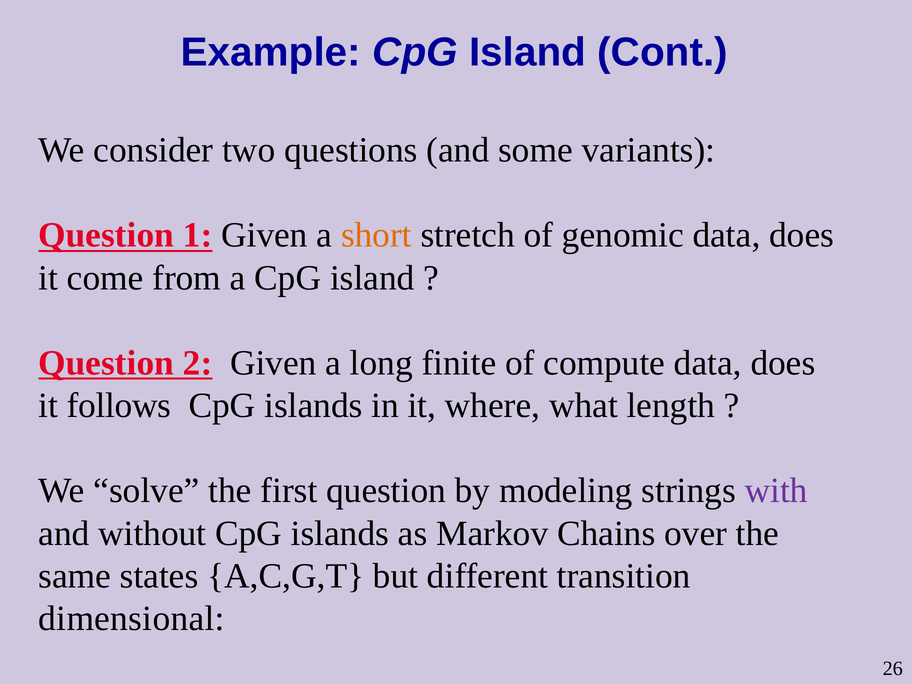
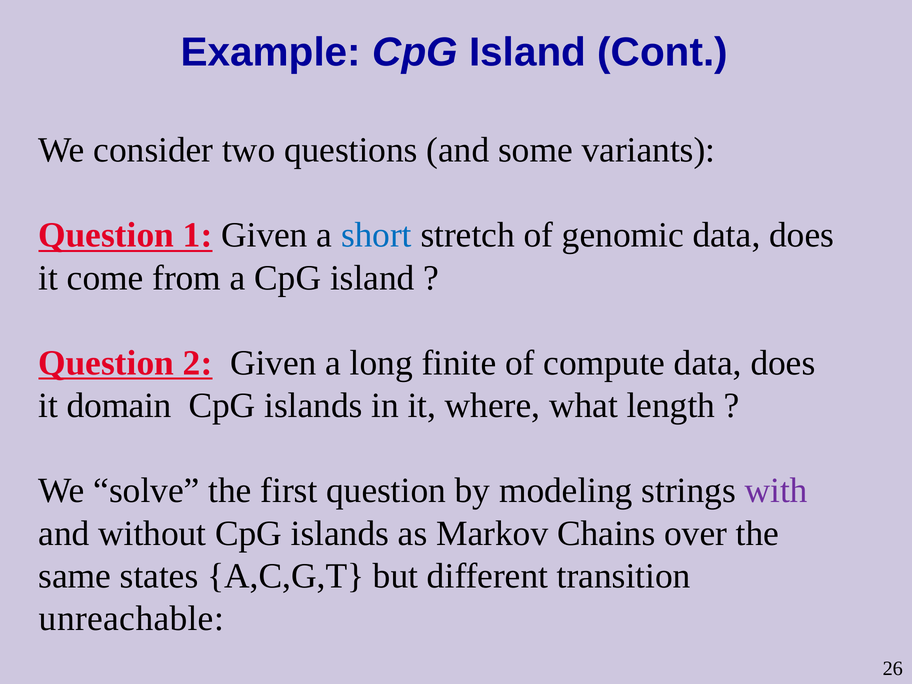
short colour: orange -> blue (376, 235)
follows: follows -> domain (119, 406)
dimensional: dimensional -> unreachable (131, 619)
